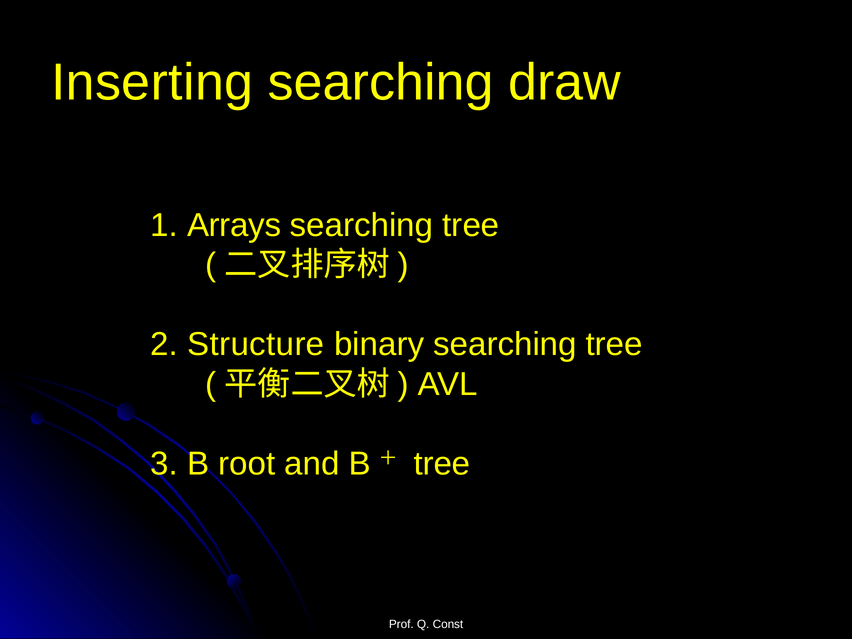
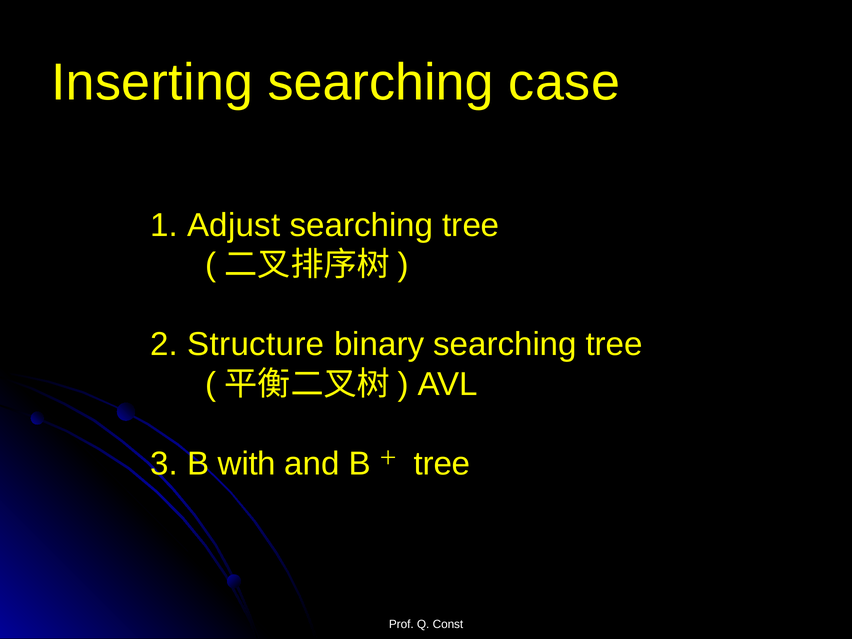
draw: draw -> case (564, 83)
Arrays: Arrays -> Adjust (234, 225)
root: root -> with (247, 464)
